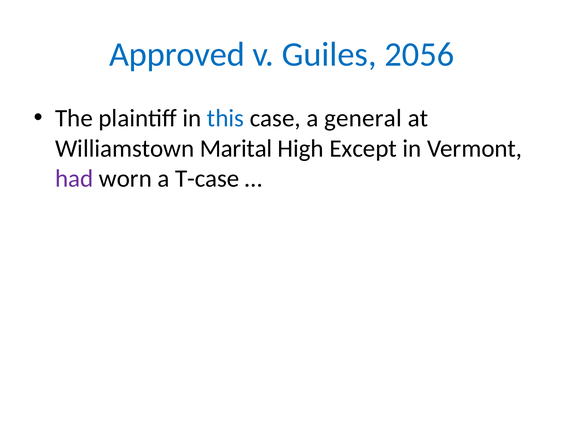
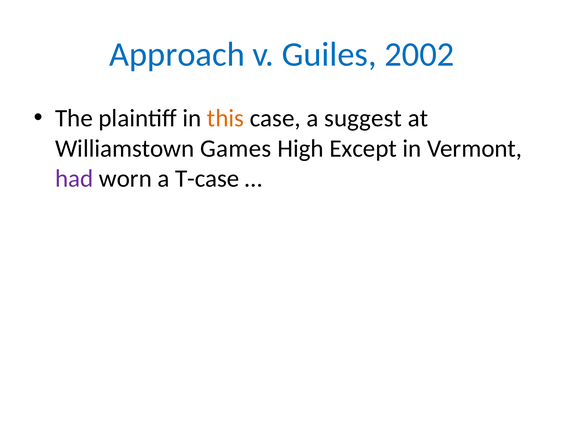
Approved: Approved -> Approach (177, 55)
2056: 2056 -> 2002 (419, 55)
this colour: blue -> orange (226, 118)
general: general -> suggest (363, 118)
Marital: Marital -> Games (236, 148)
